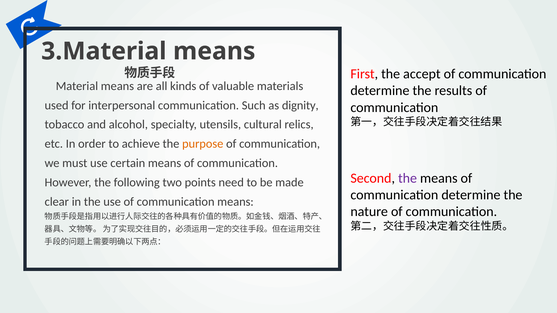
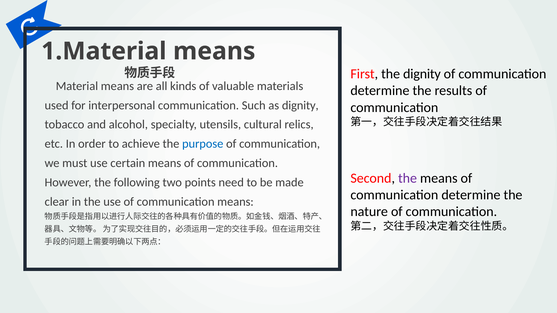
3.Material: 3.Material -> 1.Material (104, 51)
the accept: accept -> dignity (422, 74)
purpose colour: orange -> blue (203, 144)
